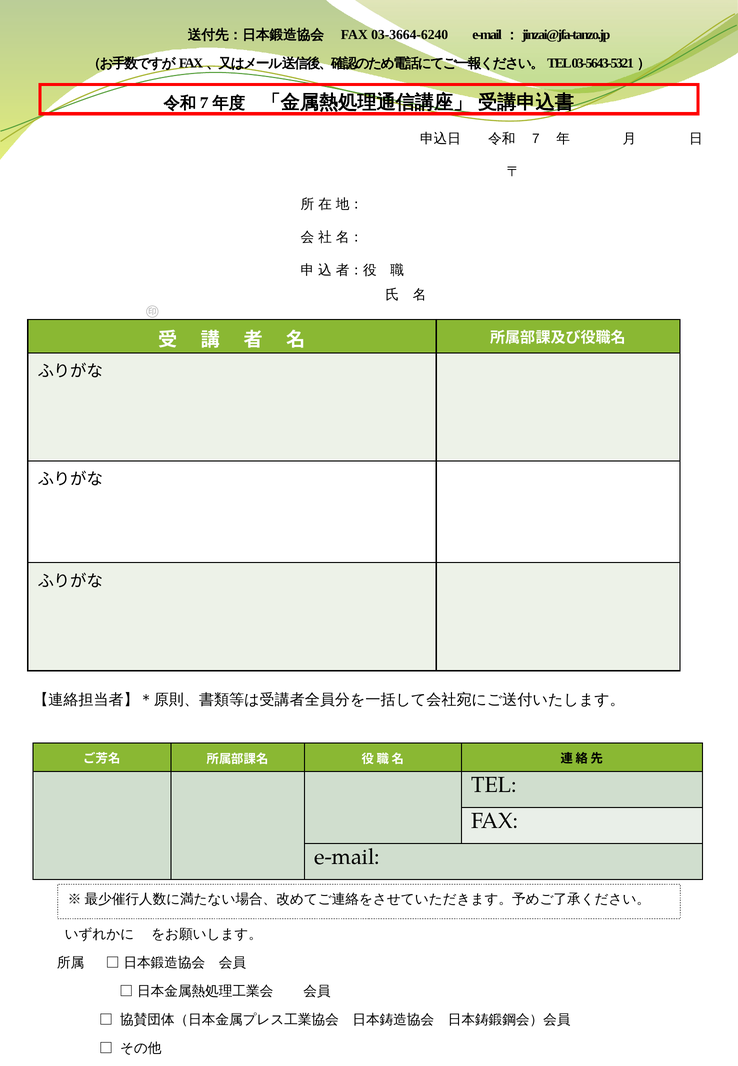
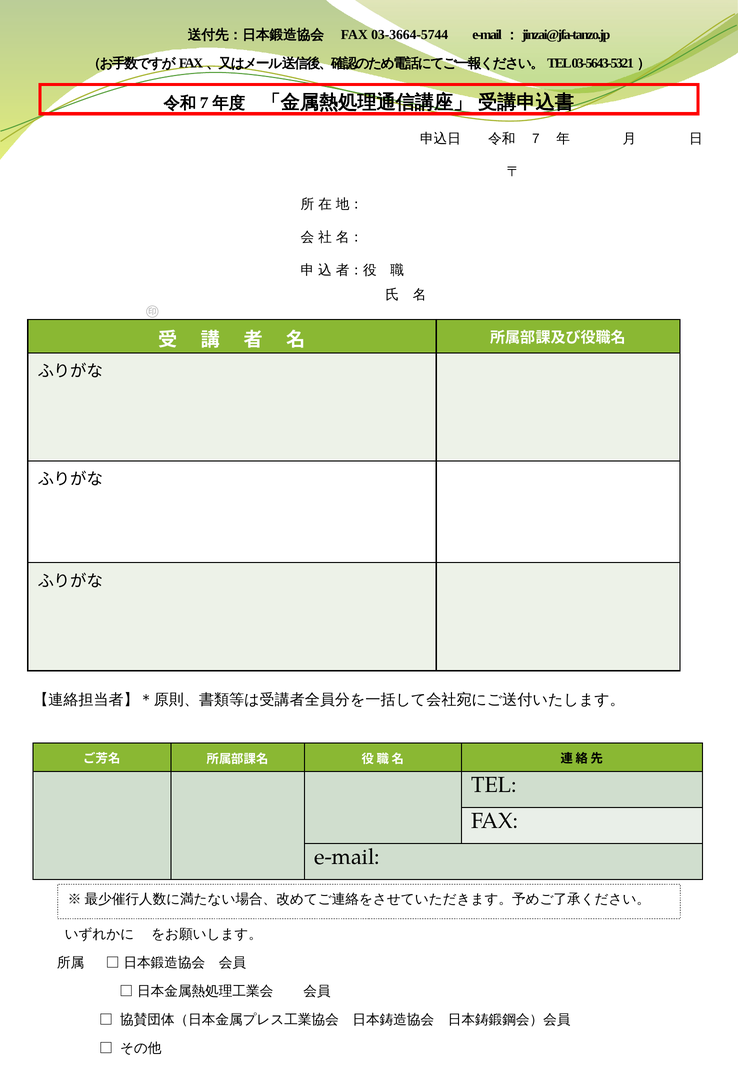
03-3664-6240: 03-3664-6240 -> 03-3664-5744 (410, 35)
